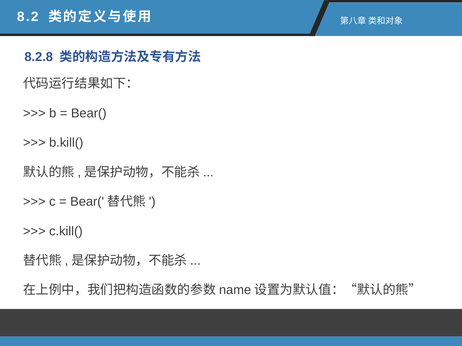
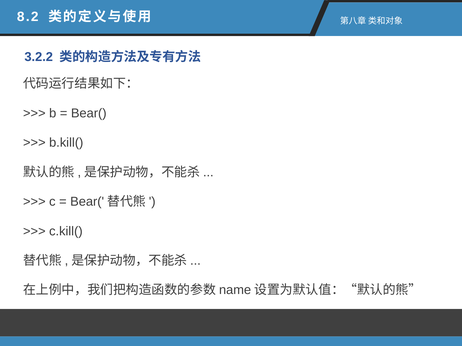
8.2.8: 8.2.8 -> 3.2.2 (39, 57)
